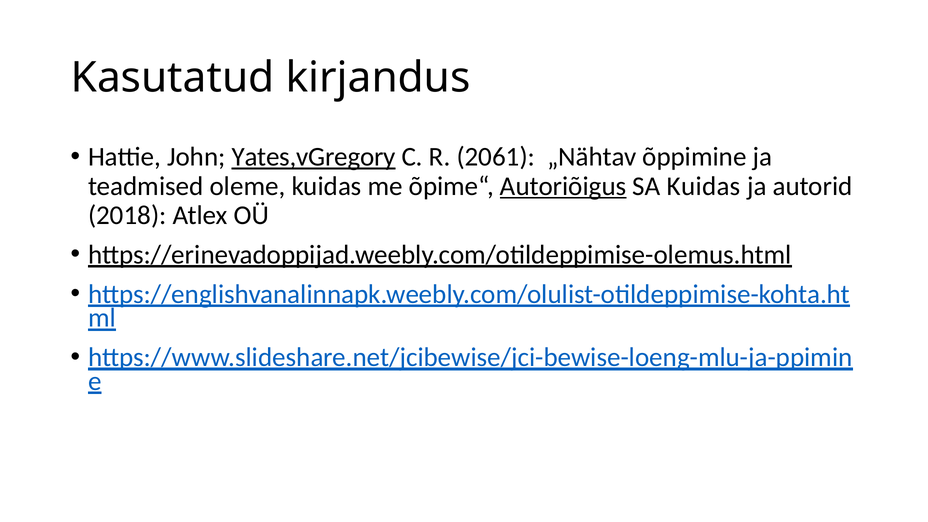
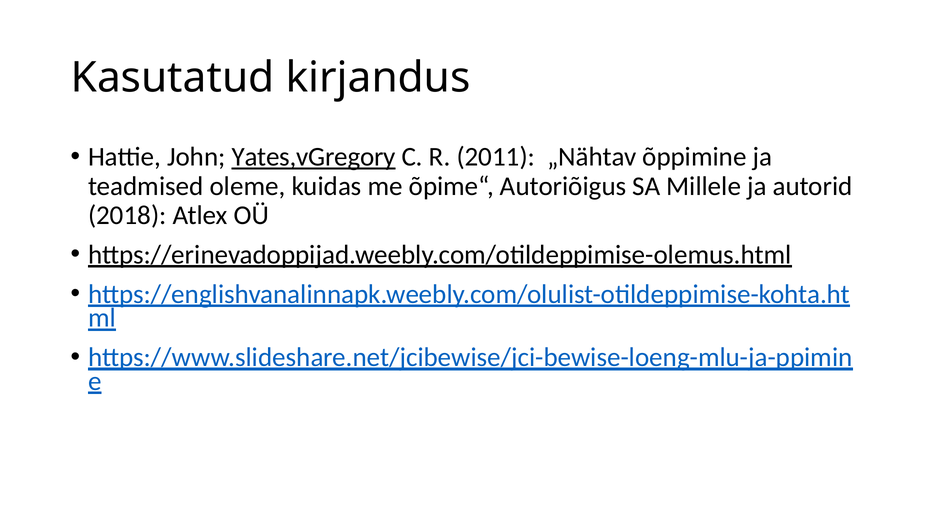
2061: 2061 -> 2011 (496, 157)
Autoriõigus underline: present -> none (563, 186)
SA Kuidas: Kuidas -> Millele (704, 186)
